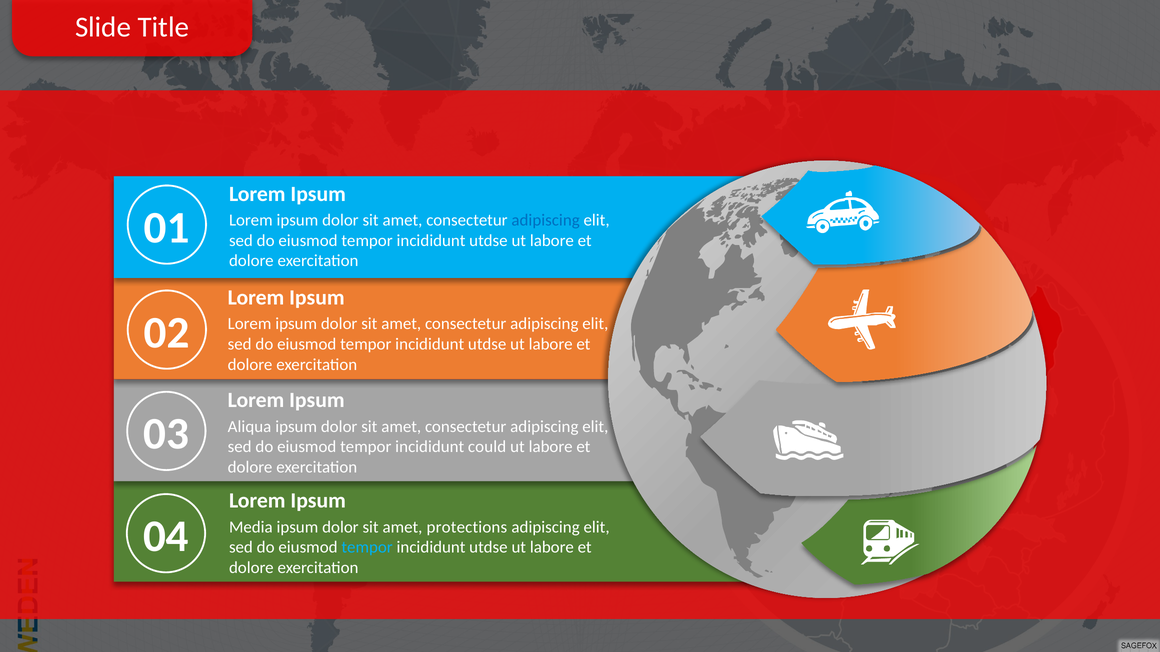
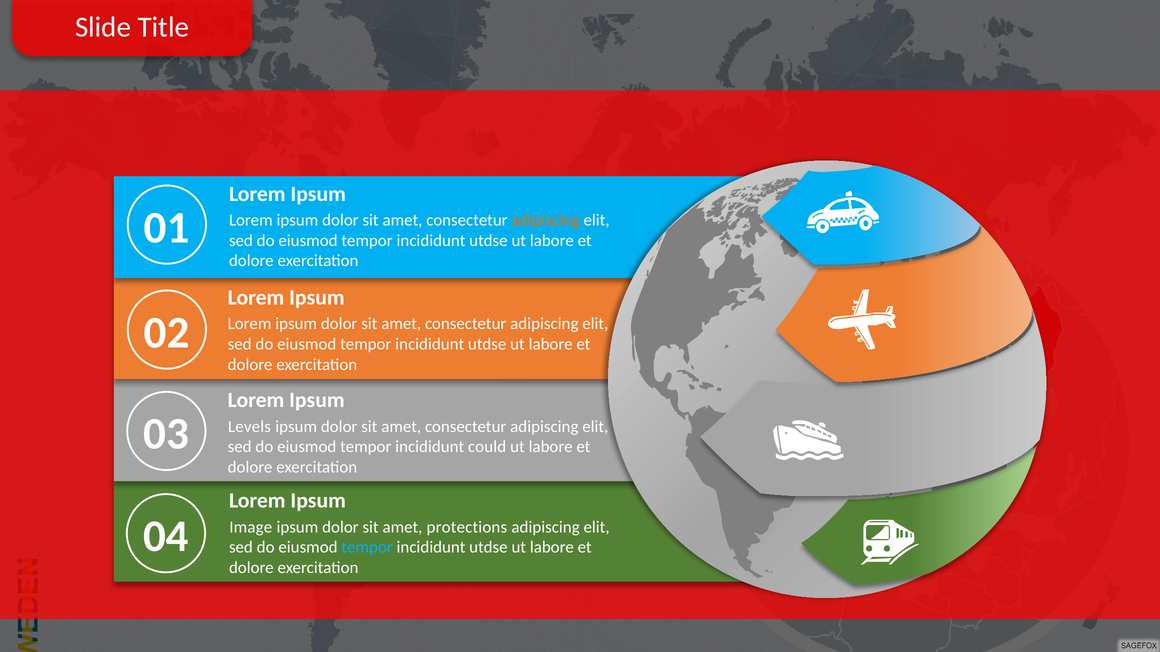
adipiscing colour: blue -> orange (546, 220)
Aliqua: Aliqua -> Levels (249, 427)
Media: Media -> Image (251, 527)
